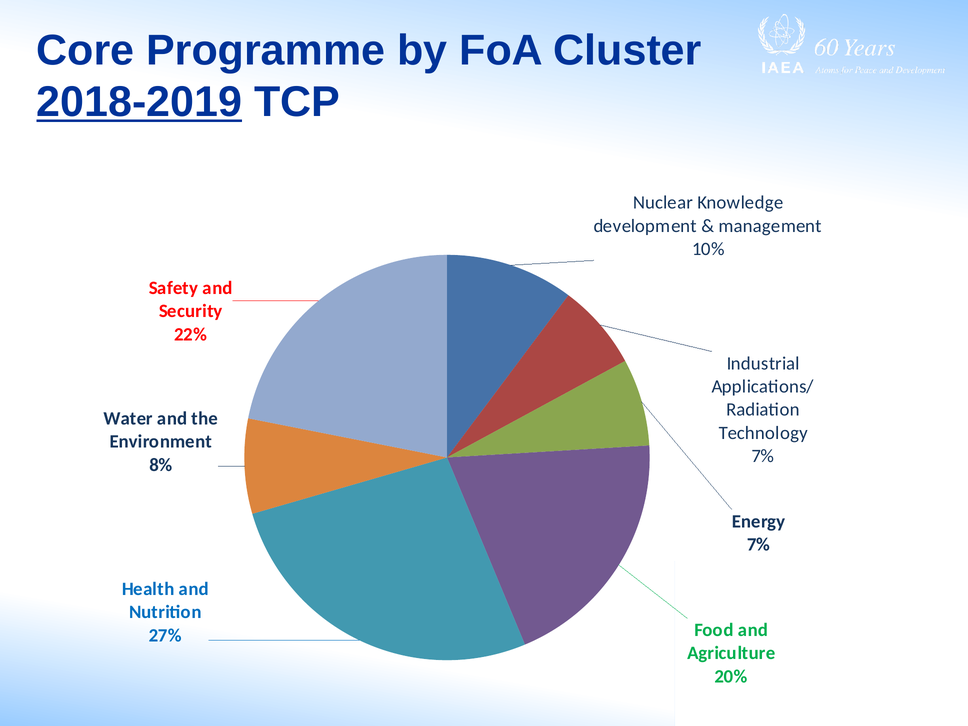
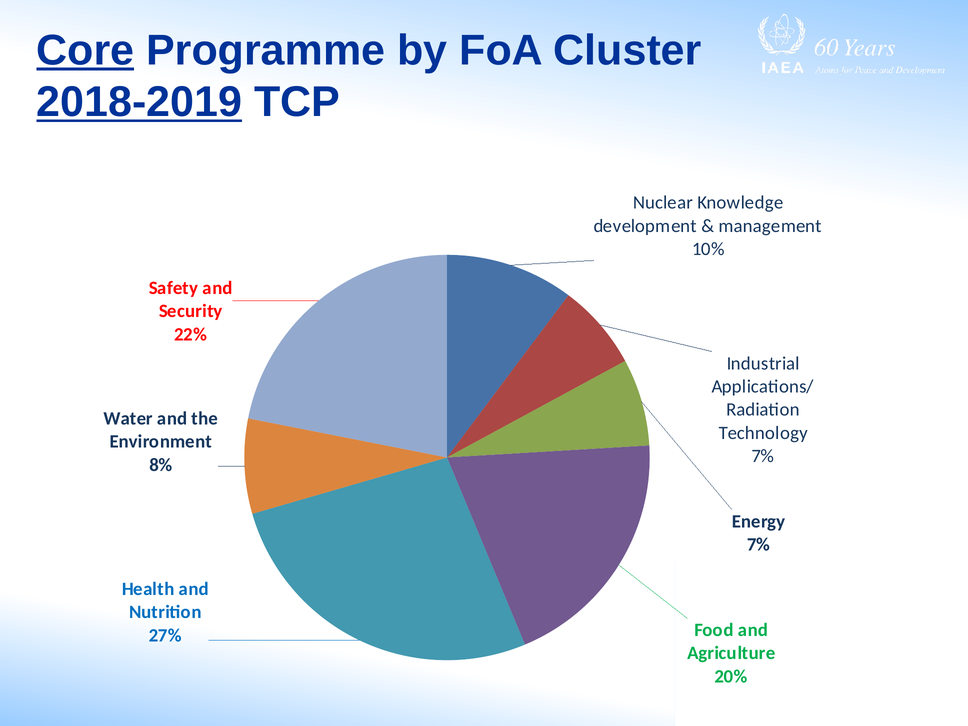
Core underline: none -> present (85, 50)
